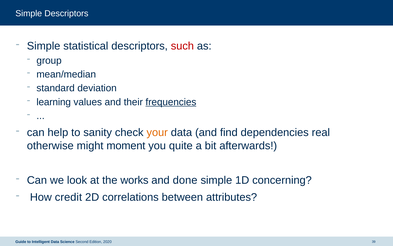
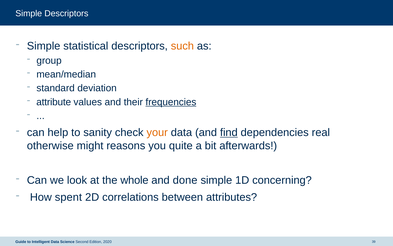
such colour: red -> orange (182, 46)
learning: learning -> attribute (54, 102)
find underline: none -> present (229, 132)
moment: moment -> reasons (126, 145)
works: works -> whole (134, 180)
credit: credit -> spent (68, 197)
